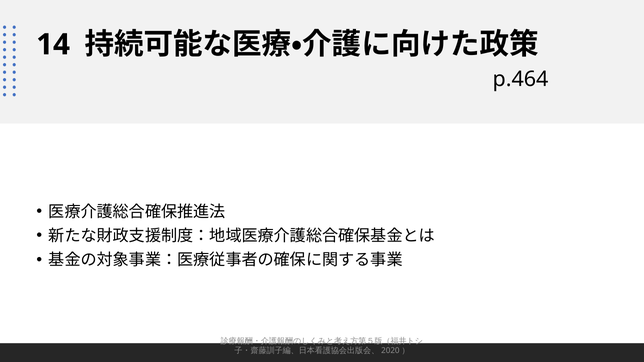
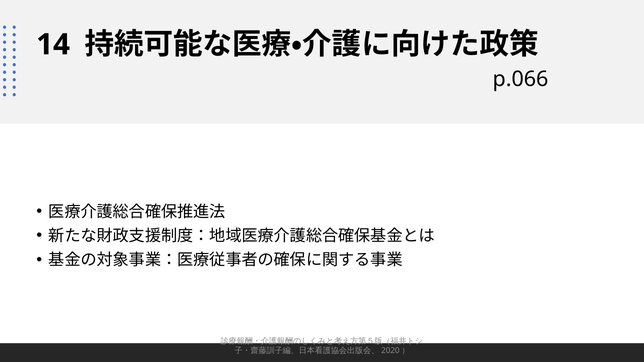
p.464: p.464 -> p.066 (520, 79)
